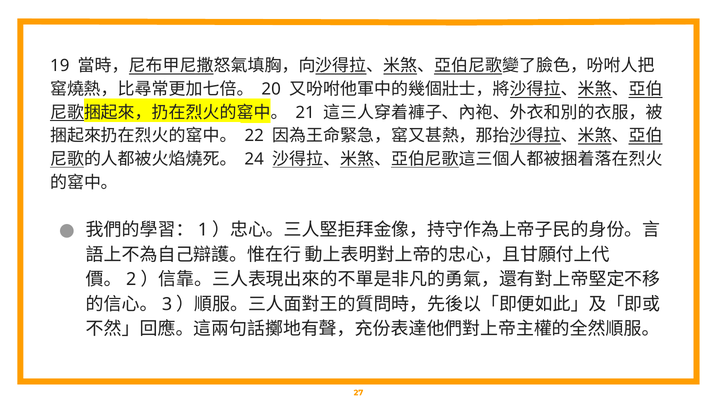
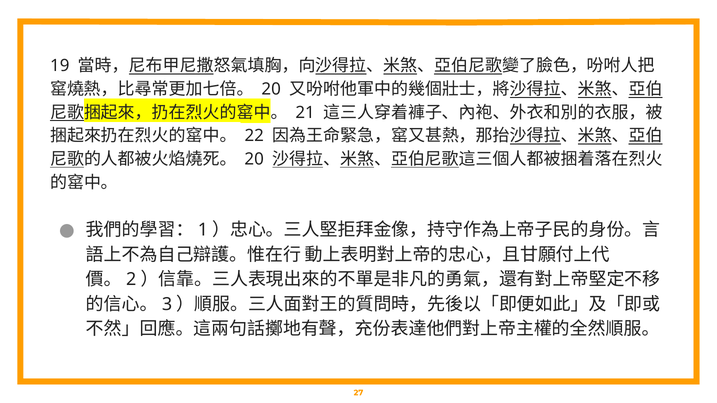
24: 24 -> 20 (254, 159)
